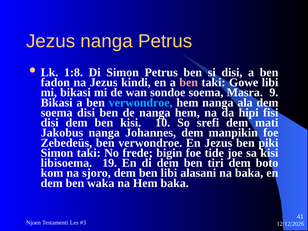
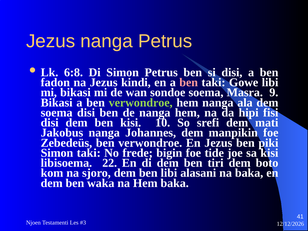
1:8: 1:8 -> 6:8 (73, 72)
verwondroe colour: light blue -> light green (141, 103)
19: 19 -> 22 (110, 163)
